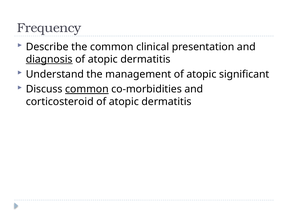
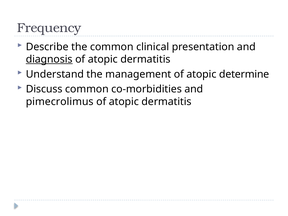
significant: significant -> determine (244, 74)
common underline: present -> none (87, 89)
corticosteroid: corticosteroid -> pimecrolimus (60, 102)
